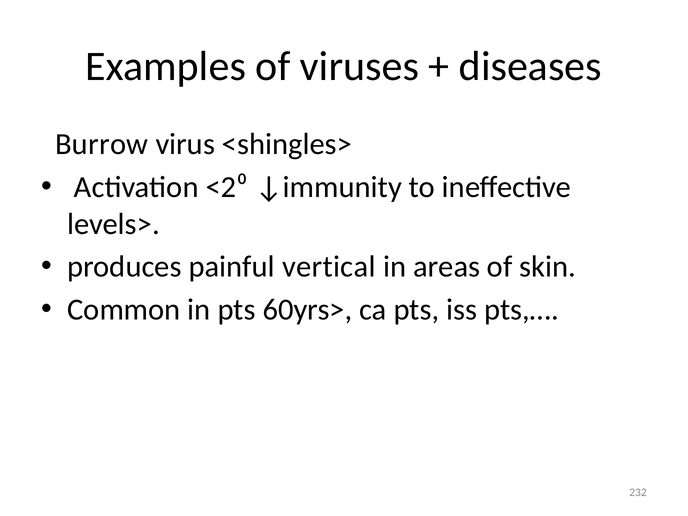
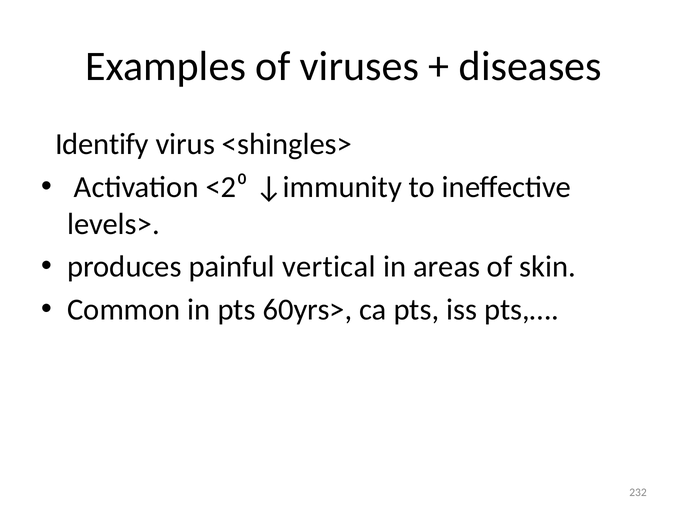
Burrow: Burrow -> Identify (102, 144)
